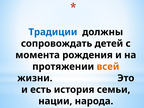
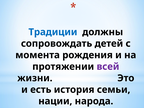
всей colour: orange -> purple (108, 67)
